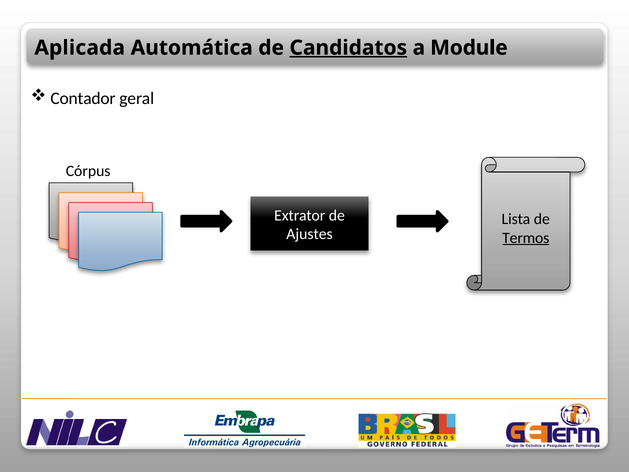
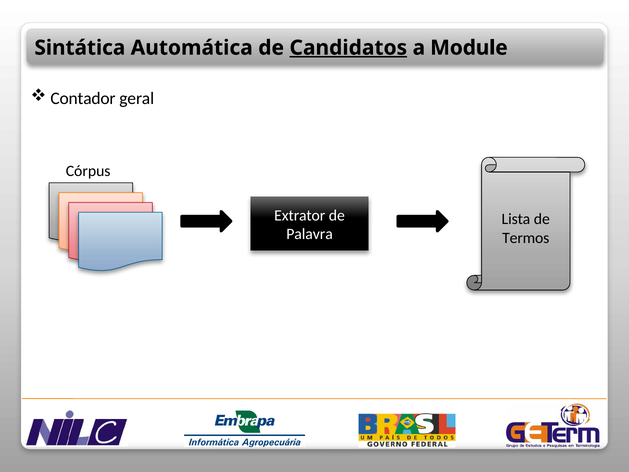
Aplicada: Aplicada -> Sintática (80, 48)
Ajustes: Ajustes -> Palavra (310, 234)
Termos underline: present -> none (526, 238)
